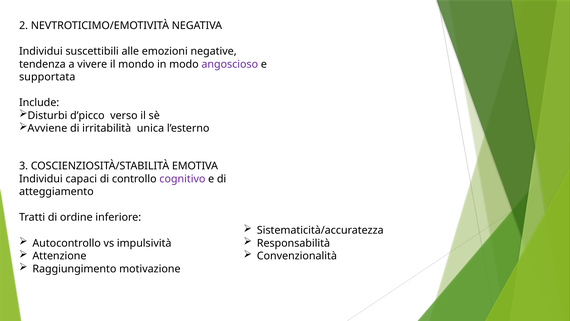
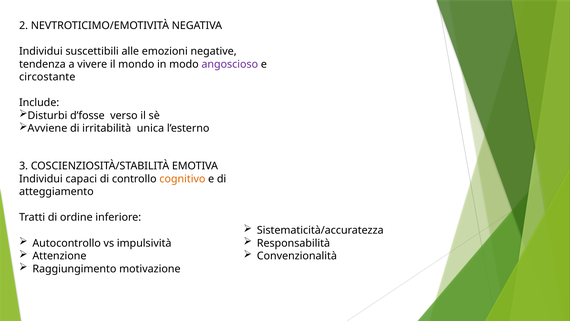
supportata: supportata -> circostante (47, 77)
d’picco: d’picco -> d’fosse (87, 115)
cognitivo colour: purple -> orange (182, 179)
